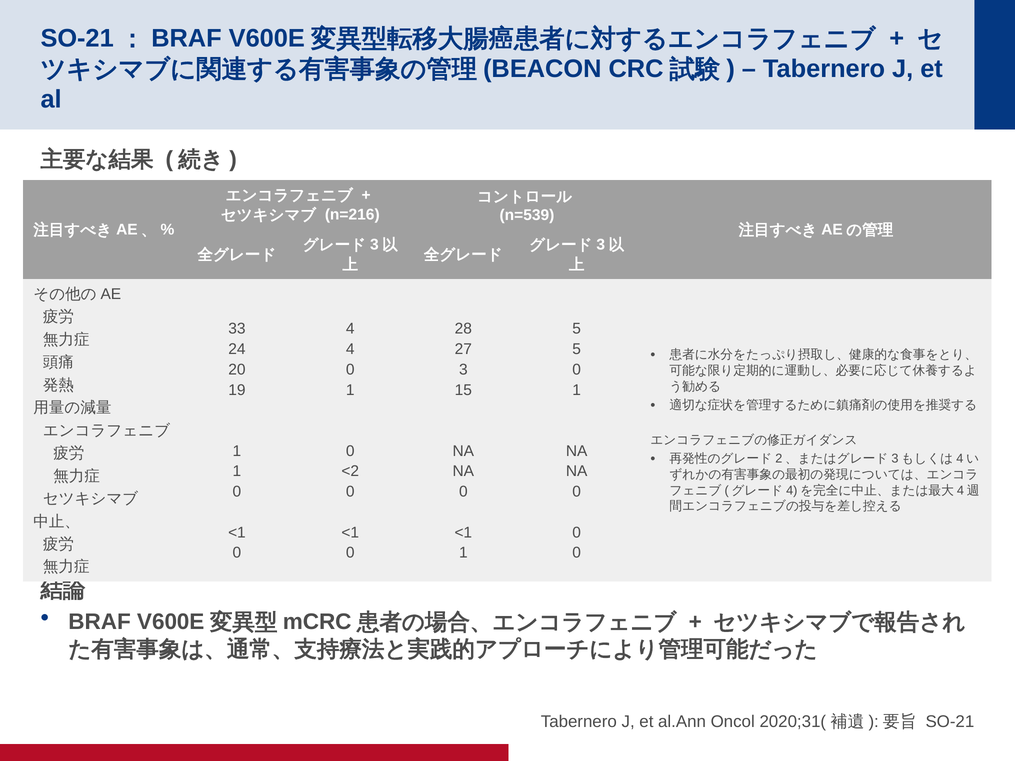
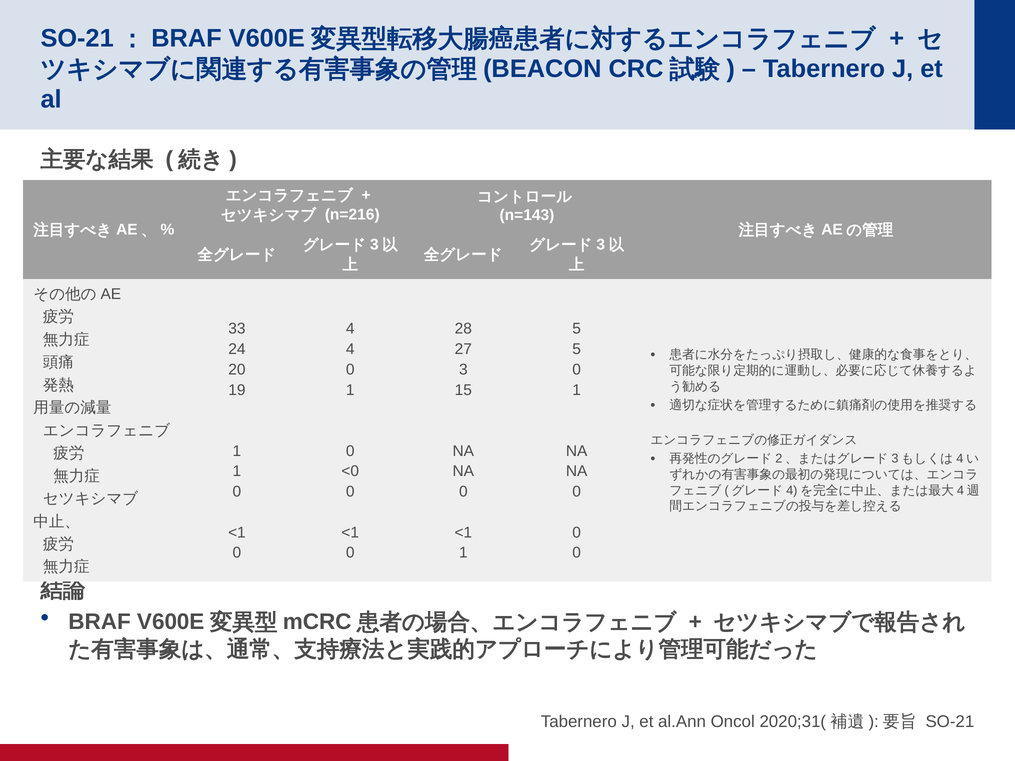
n=539: n=539 -> n=143 (527, 215)
<2: <2 -> <0 (350, 472)
